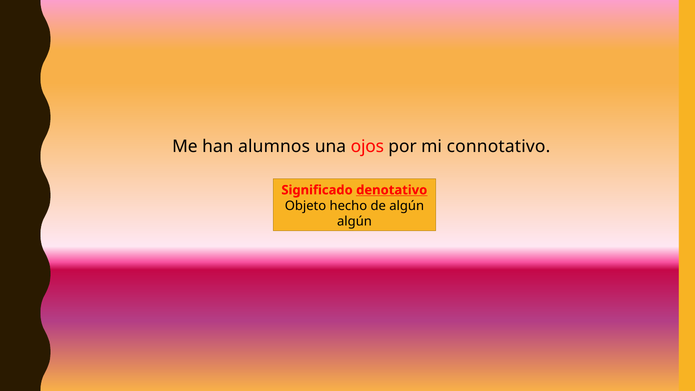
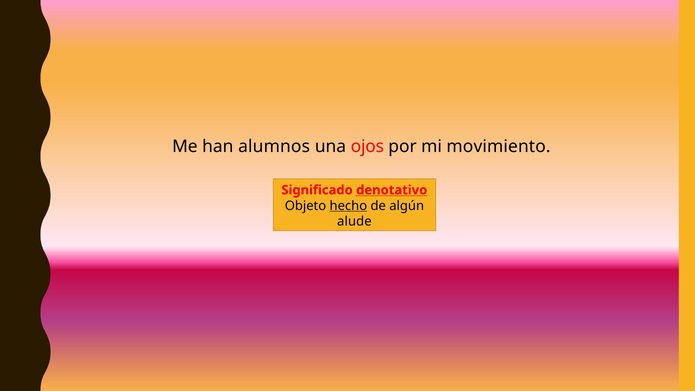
connotativo: connotativo -> movimiento (499, 147)
hecho underline: none -> present (348, 206)
algún: algún -> alude (354, 221)
